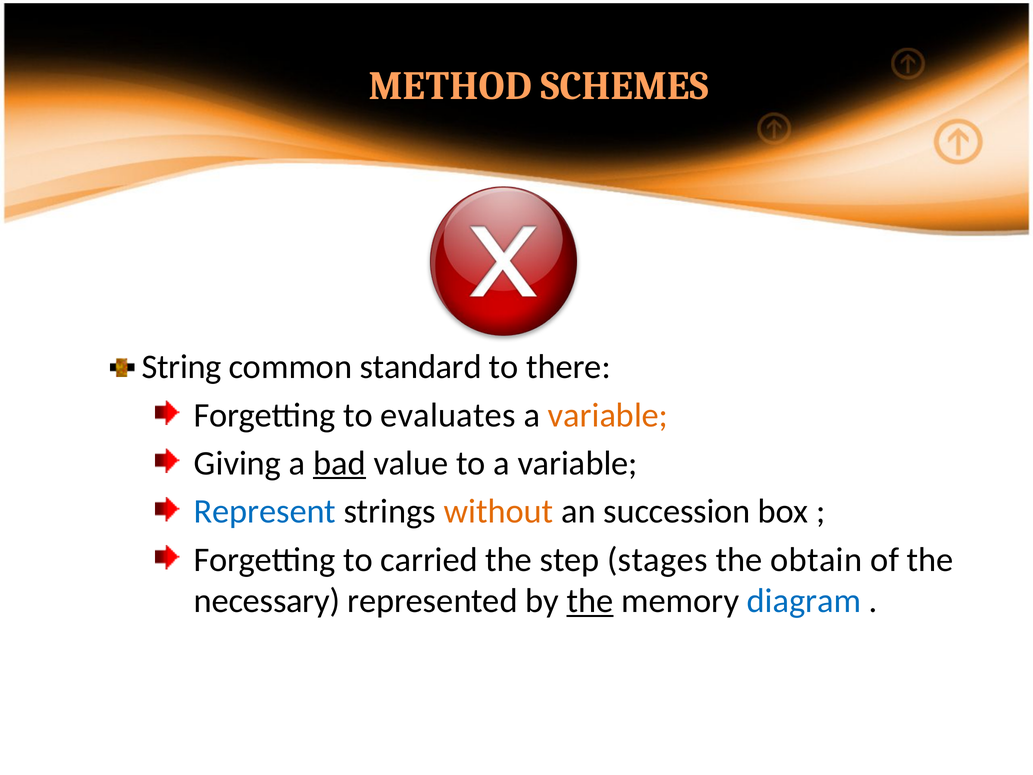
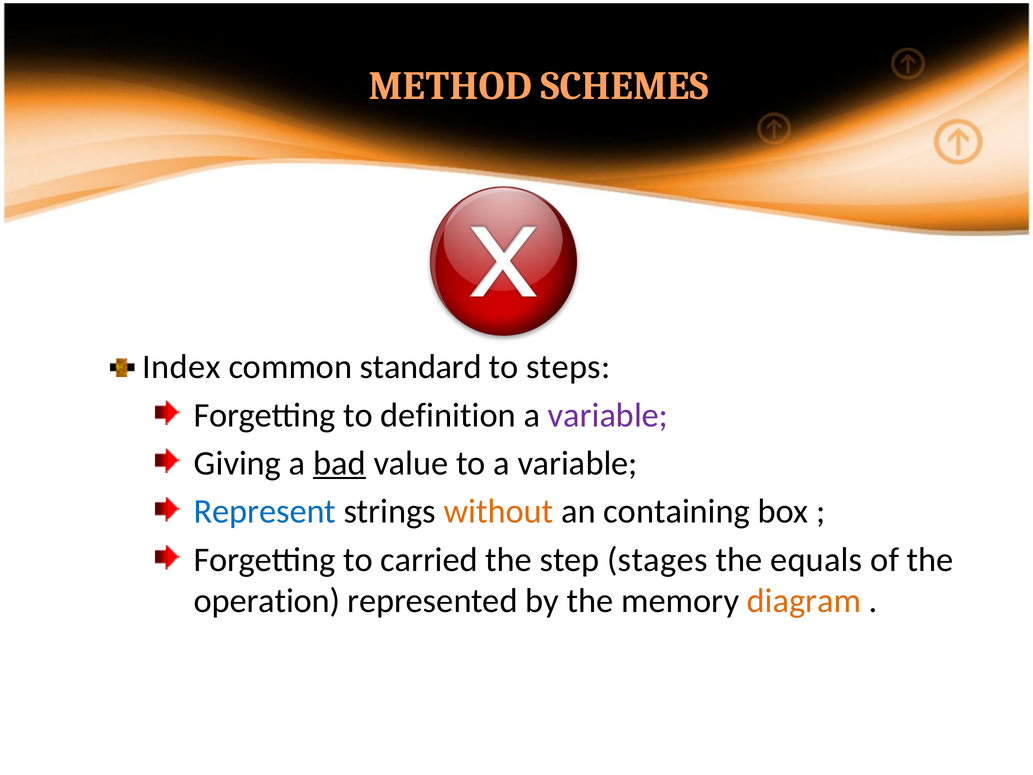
String: String -> Index (181, 367)
there: there -> steps (568, 367)
evaluates: evaluates -> definition (448, 415)
variable colour: orange -> purple (608, 415)
succession: succession -> containing (677, 511)
obtain: obtain -> equals (816, 560)
necessary: necessary -> operation (267, 601)
the underline: present -> none (590, 601)
diagram colour: blue -> orange (804, 601)
